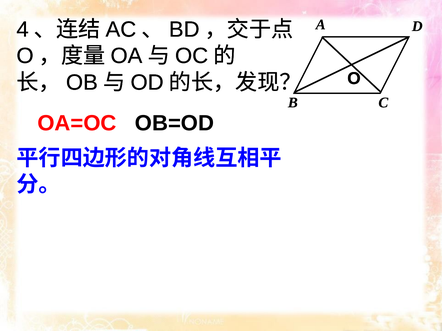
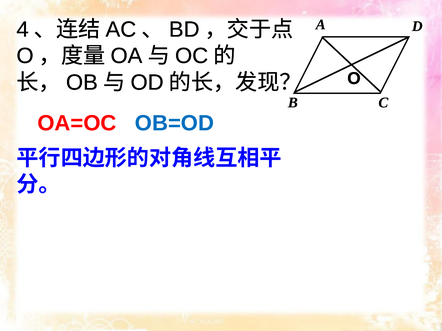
OB=OD colour: black -> blue (175, 124)
